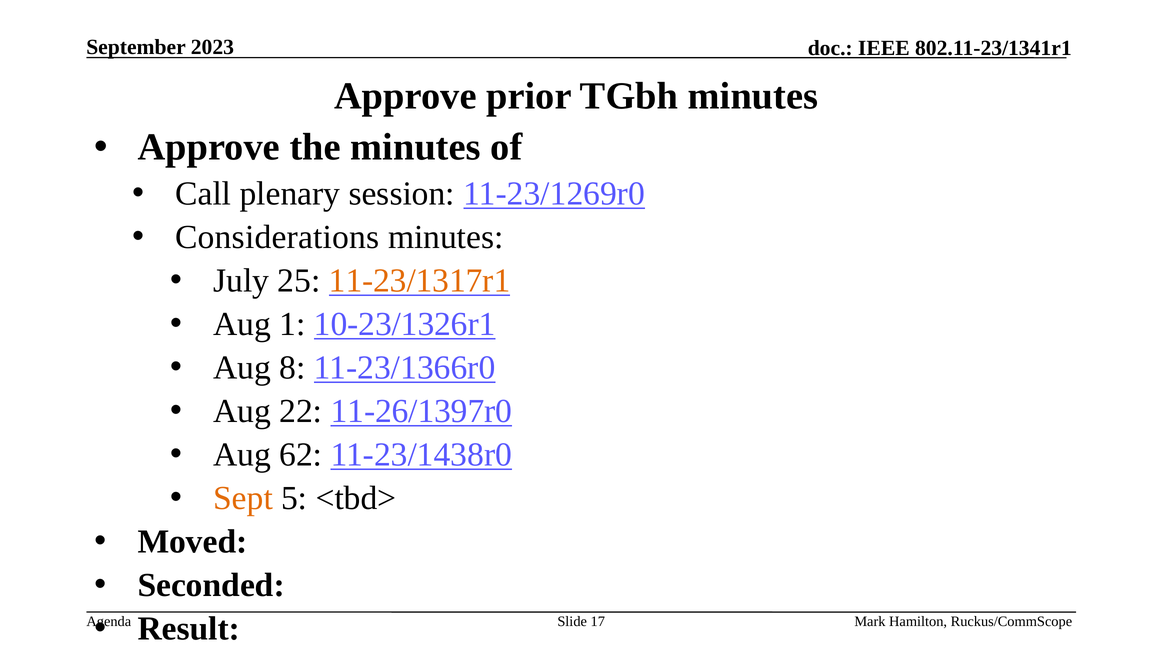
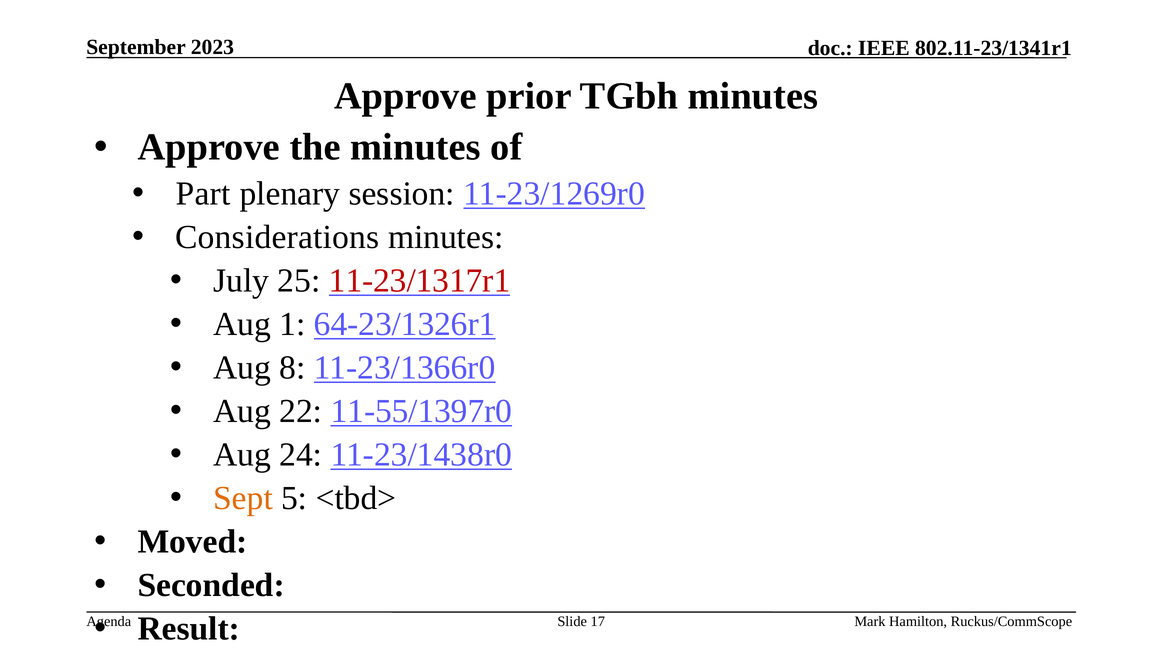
Call: Call -> Part (203, 194)
11-23/1317r1 colour: orange -> red (420, 281)
10-23/1326r1: 10-23/1326r1 -> 64-23/1326r1 (405, 324)
11-26/1397r0: 11-26/1397r0 -> 11-55/1397r0 (421, 411)
62: 62 -> 24 (301, 455)
